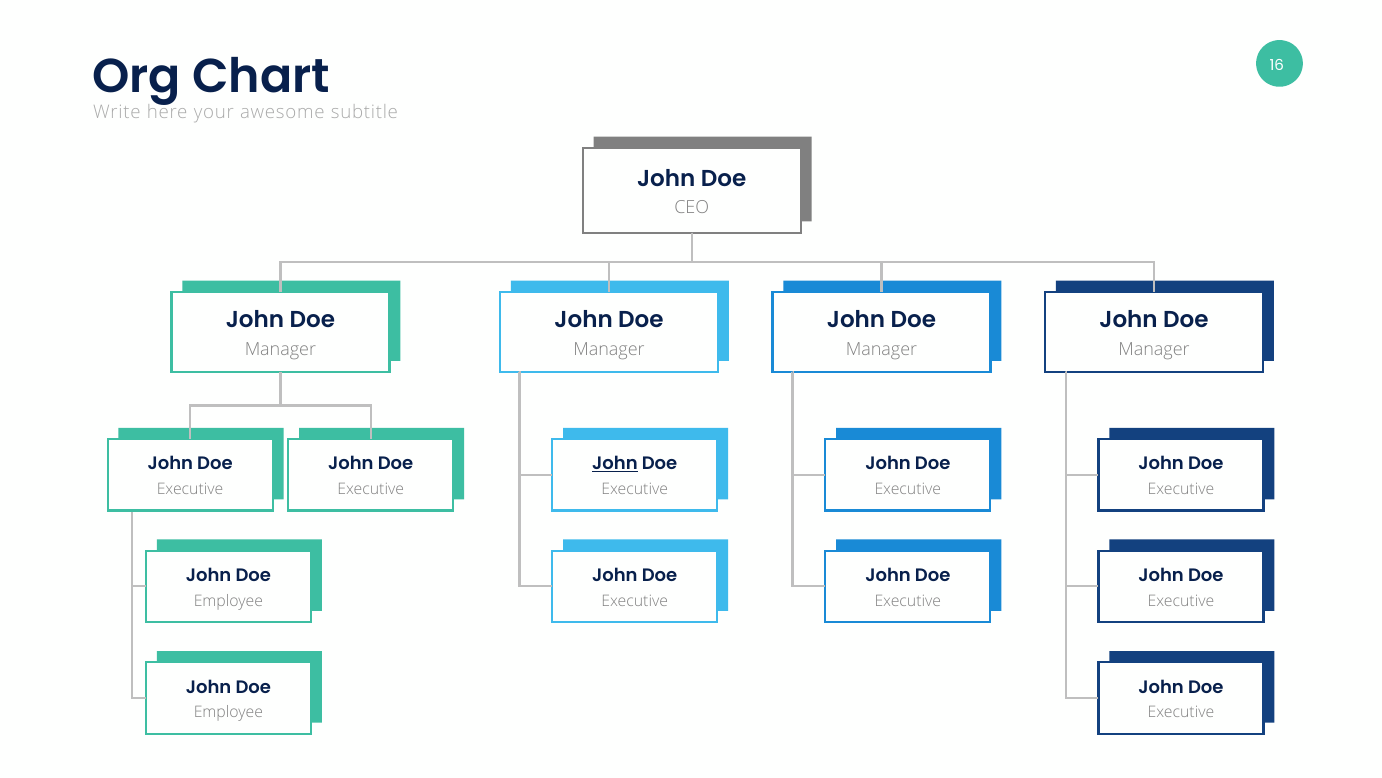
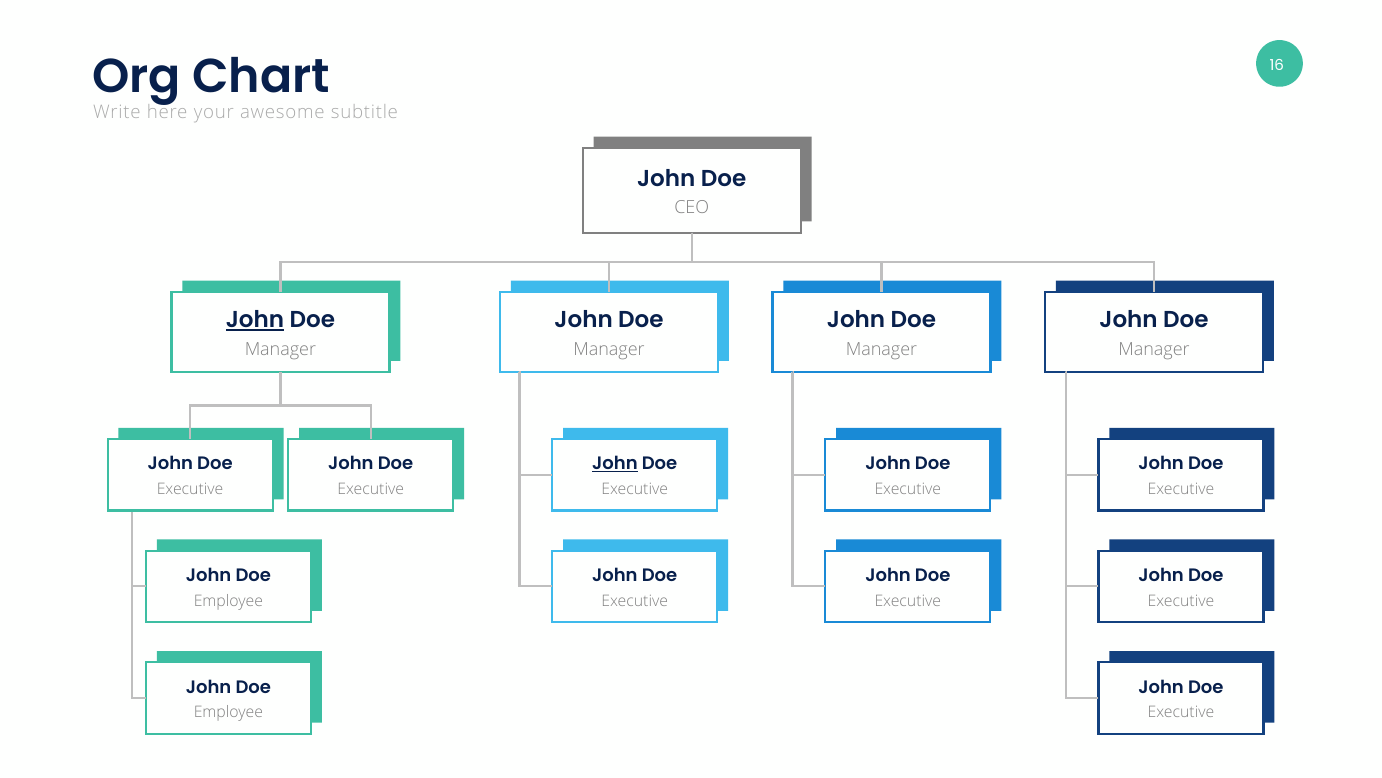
John underline: none -> present (255, 320)
